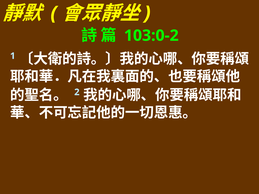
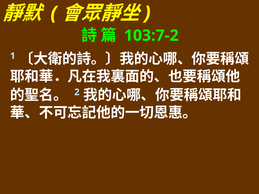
103:0-2: 103:0-2 -> 103:7-2 (151, 36)
